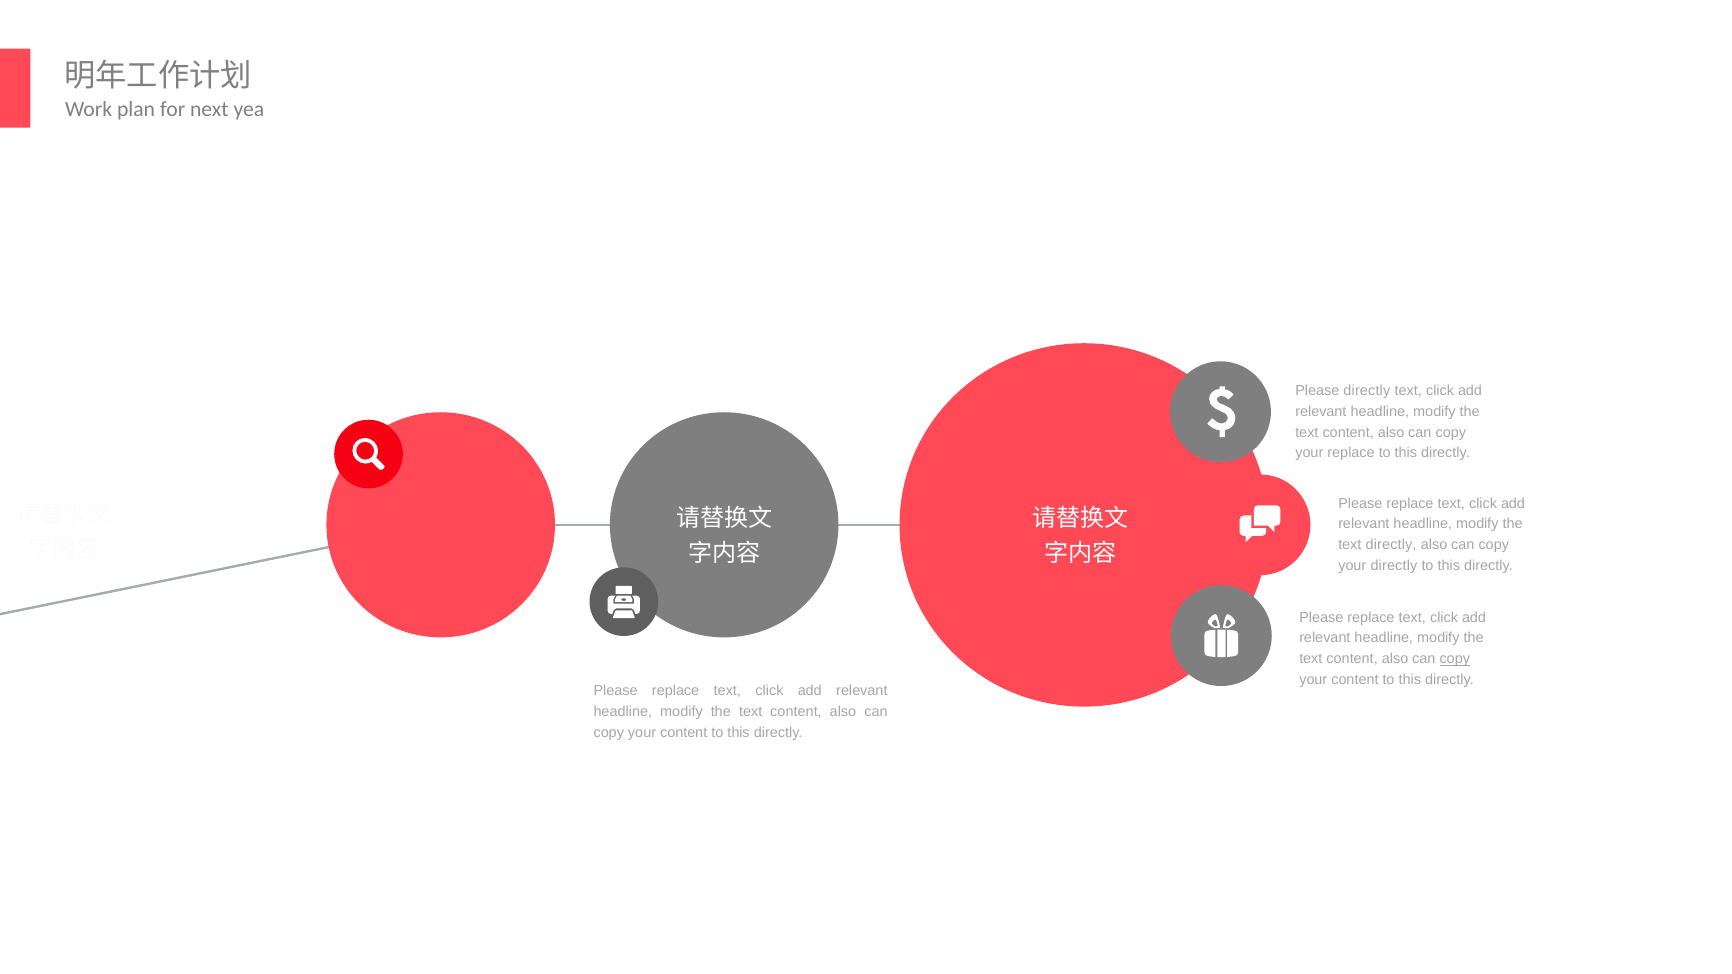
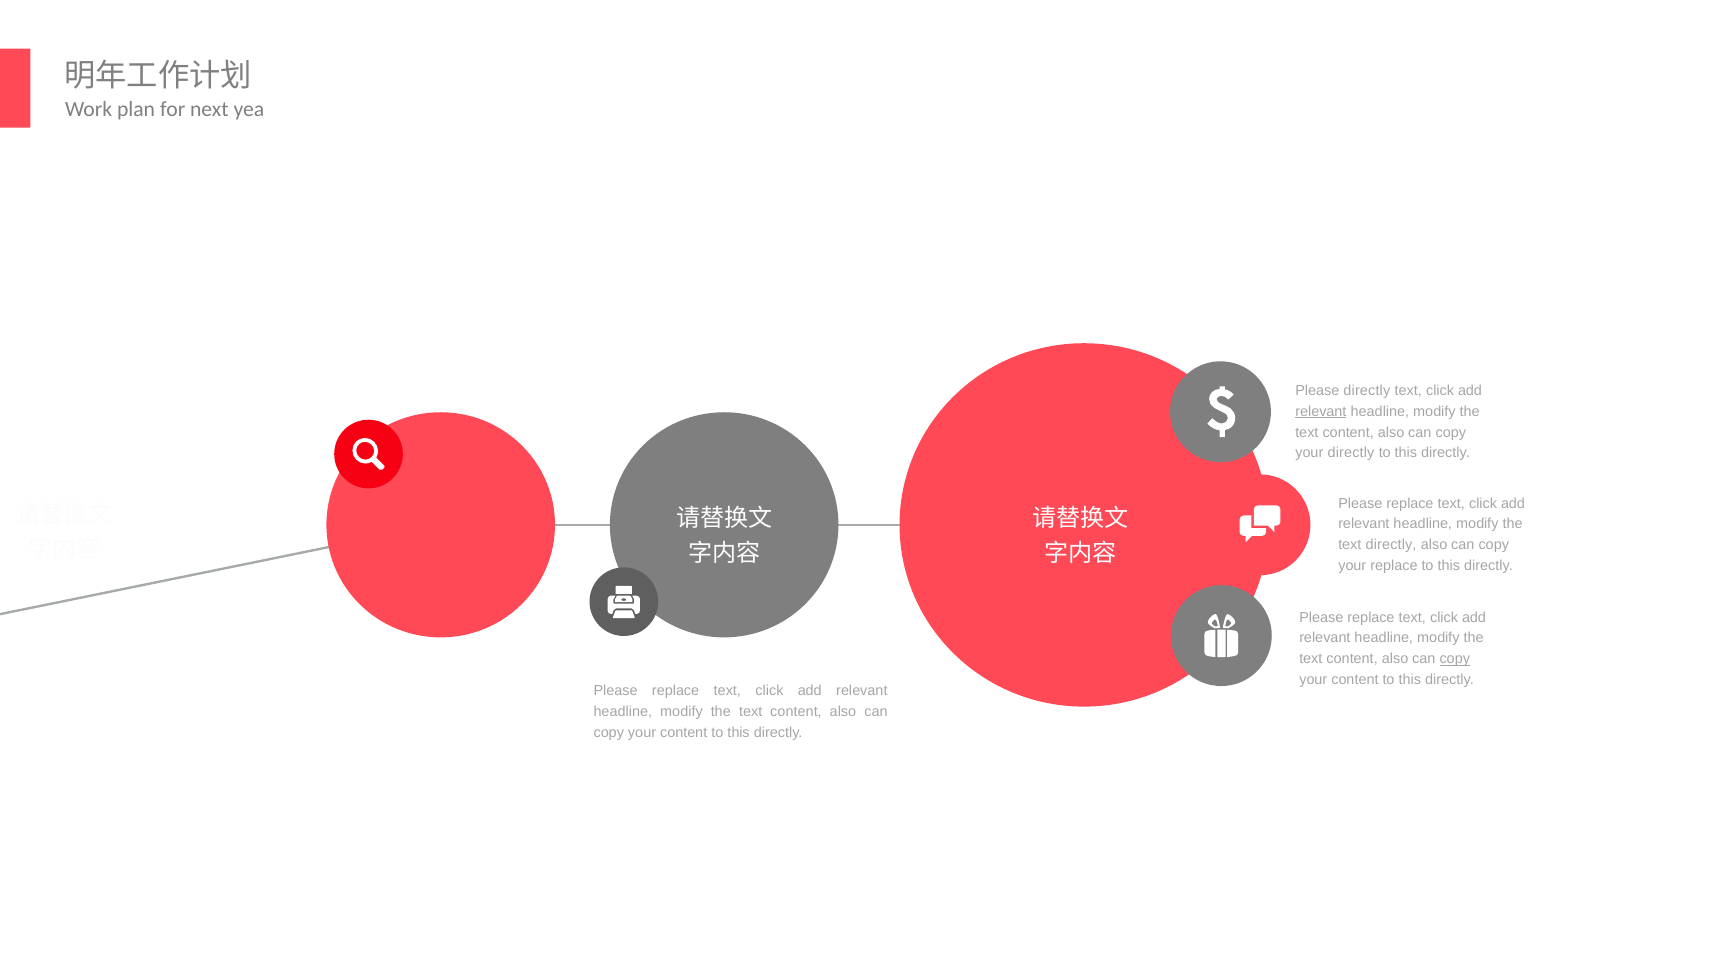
relevant underline: none -> present (1321, 412)
your replace: replace -> directly (1351, 453)
your directly: directly -> replace (1394, 566)
